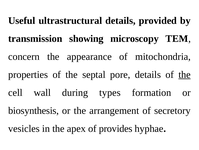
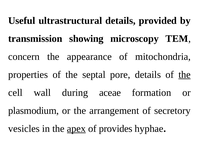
types: types -> aceae (110, 92)
biosynthesis: biosynthesis -> plasmodium (34, 110)
apex underline: none -> present (76, 128)
